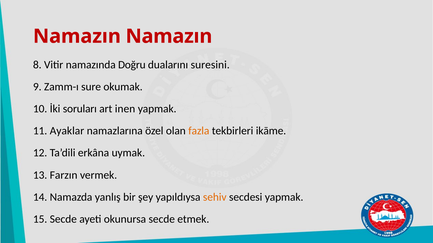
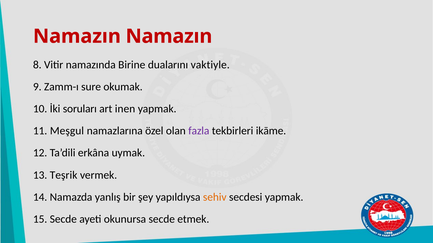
Doğru: Doğru -> Birine (132, 65)
suresini: suresini -> vaktiyle (210, 65)
Ayaklar: Ayaklar -> Meşgul (67, 131)
fazla colour: orange -> purple (199, 131)
Farzın: Farzın -> Teşrik (64, 175)
